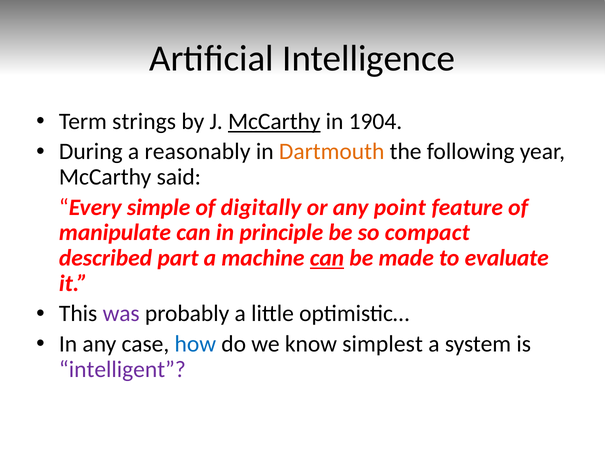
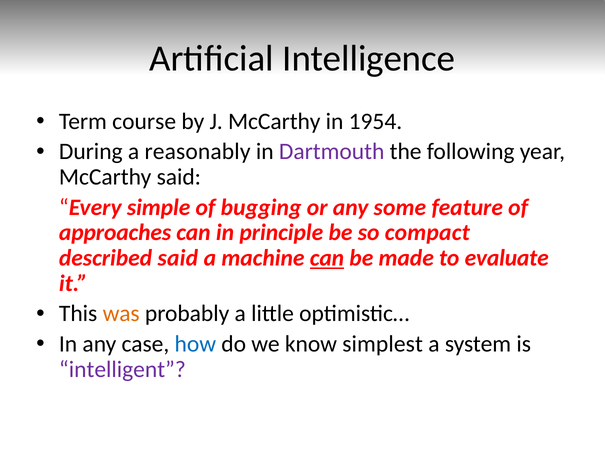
strings: strings -> course (144, 121)
McCarthy underline: present -> none (274, 121)
1904: 1904 -> 1954 (375, 121)
Dartmouth colour: orange -> purple (332, 152)
digitally: digitally -> bugging (261, 207)
point: point -> some (400, 207)
manipulate: manipulate -> approaches (115, 233)
described part: part -> said (178, 258)
was colour: purple -> orange (121, 314)
